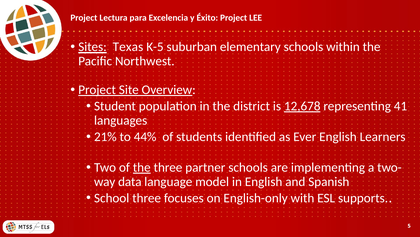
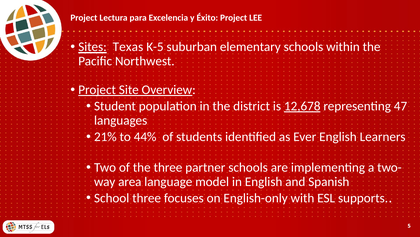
41: 41 -> 47 (401, 106)
the underline: present -> none (142, 167)
data: data -> area (130, 181)
